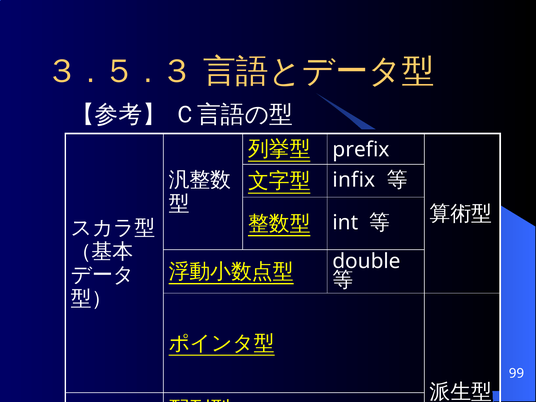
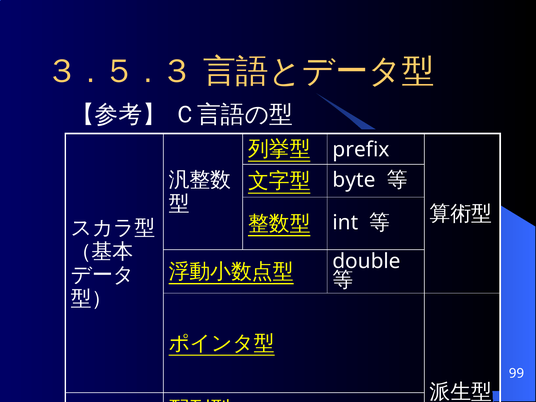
infix: infix -> byte (354, 180)
